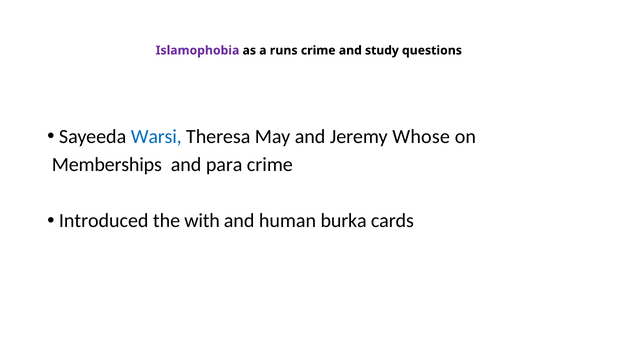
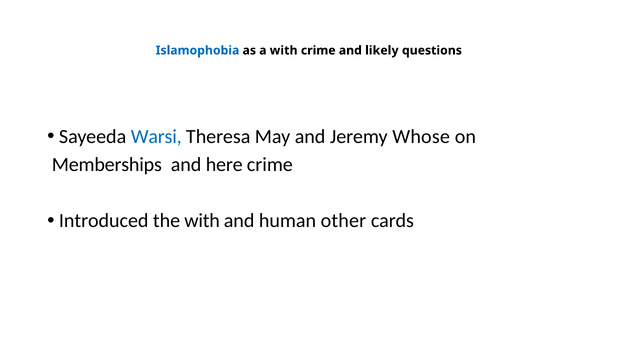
Islamophobia colour: purple -> blue (198, 50)
a runs: runs -> with (284, 50)
study: study -> likely (382, 50)
para: para -> here (224, 165)
burka: burka -> other (343, 221)
